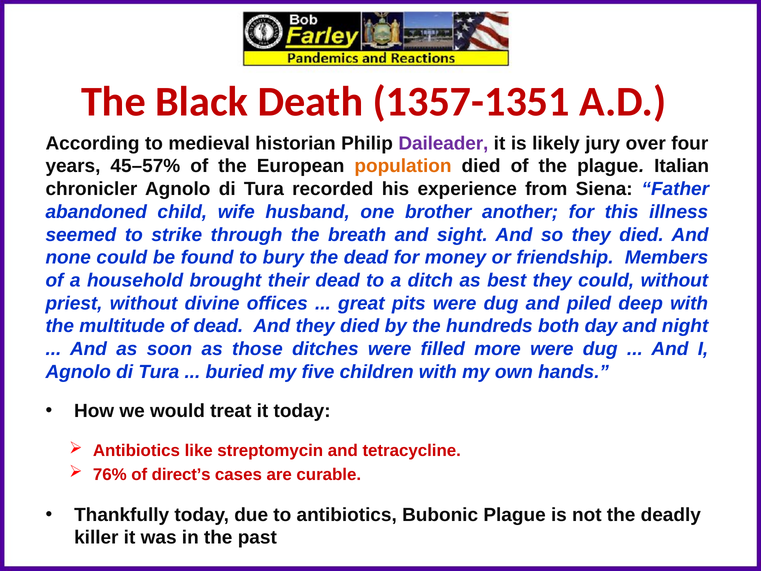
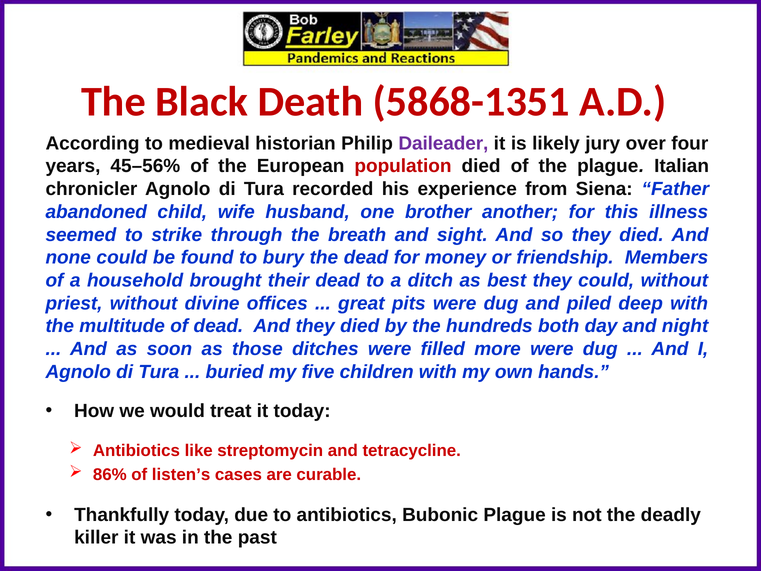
1357-1351: 1357-1351 -> 5868-1351 (471, 102)
45–57%: 45–57% -> 45–56% (145, 166)
population colour: orange -> red (403, 166)
76%: 76% -> 86% (110, 474)
direct’s: direct’s -> listen’s (181, 474)
